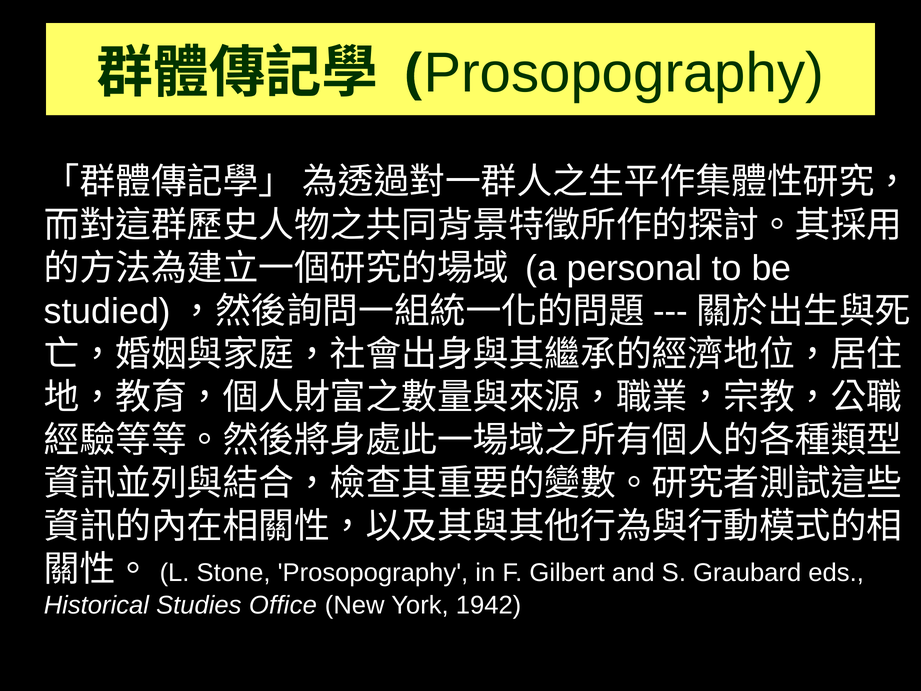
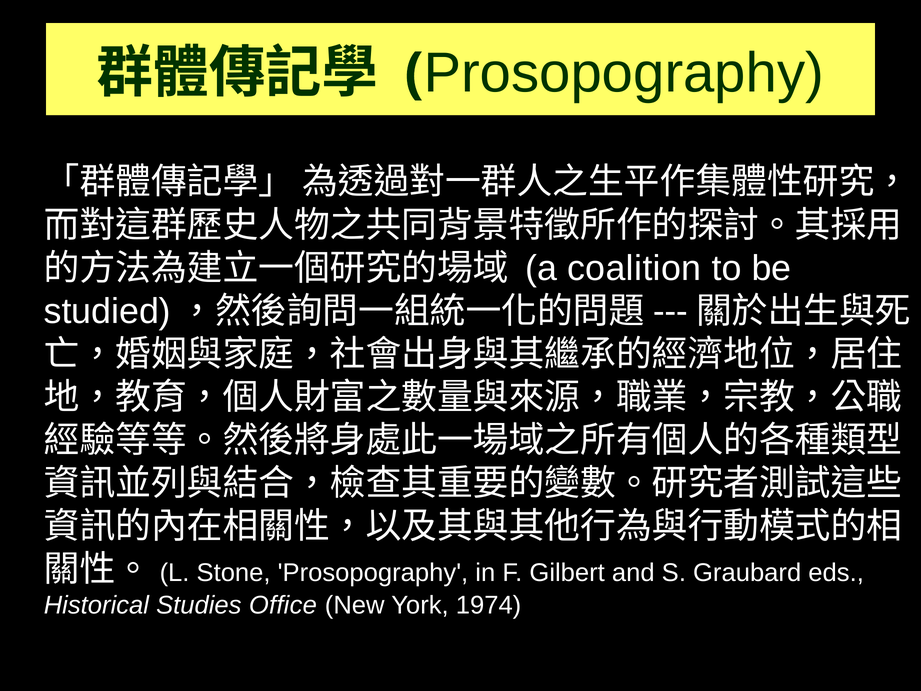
personal: personal -> coalition (634, 268)
1942: 1942 -> 1974 (489, 605)
